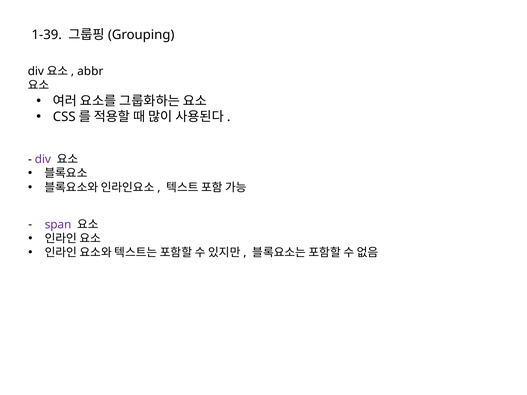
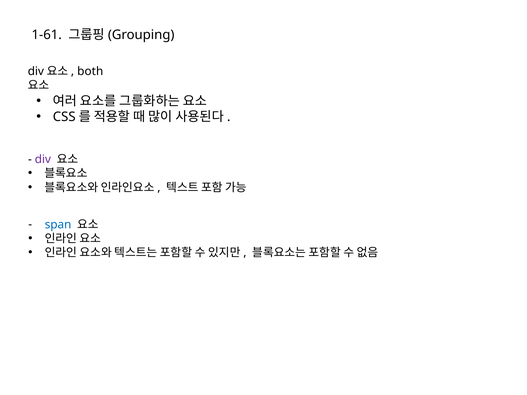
1-39: 1-39 -> 1-61 (47, 35)
abbr: abbr -> both (90, 71)
span colour: purple -> blue (58, 225)
